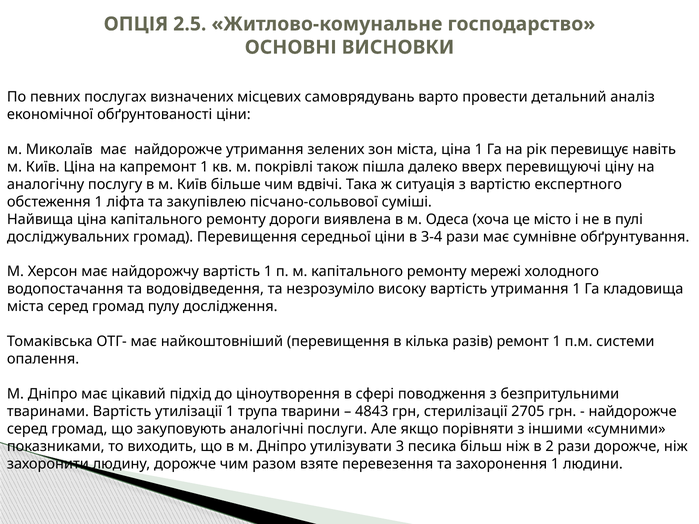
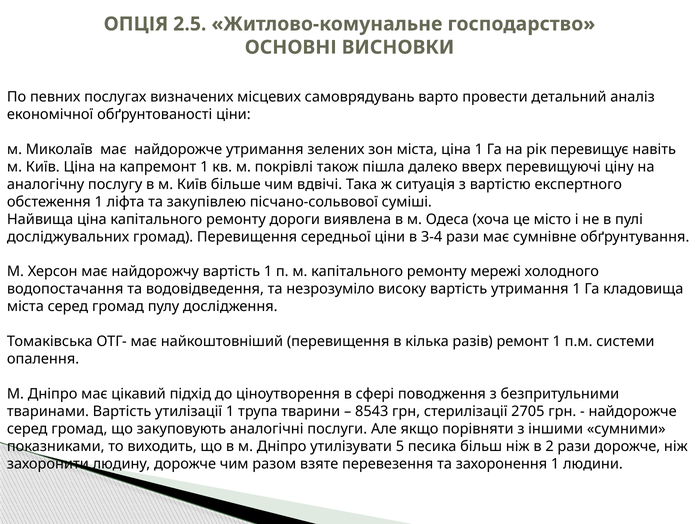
4843: 4843 -> 8543 (372, 412)
3: 3 -> 5 (400, 447)
